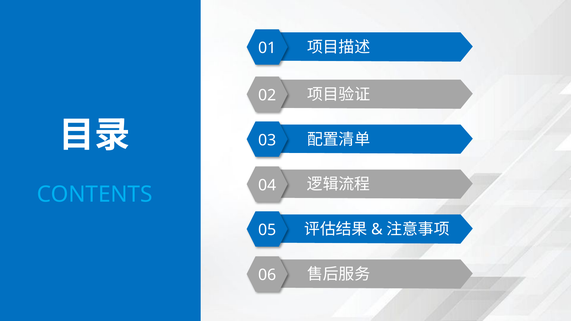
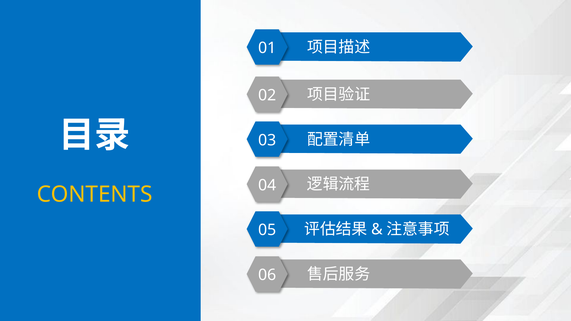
CONTENTS colour: light blue -> yellow (95, 194)
